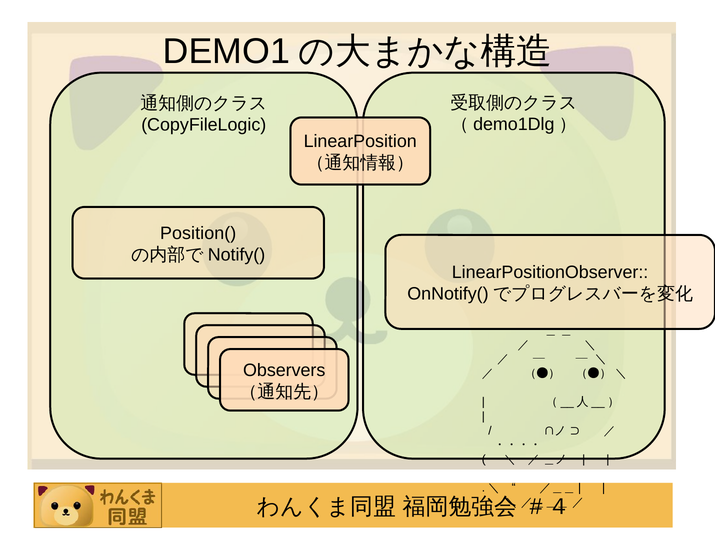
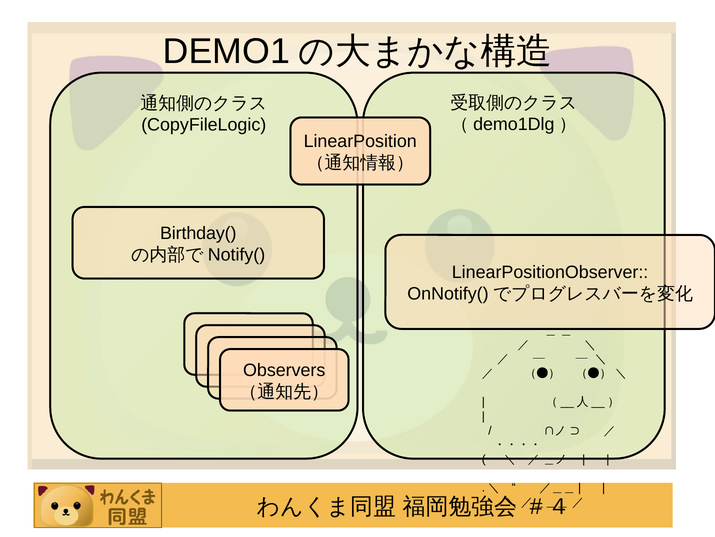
Position(: Position( -> Birthday( (198, 233)
